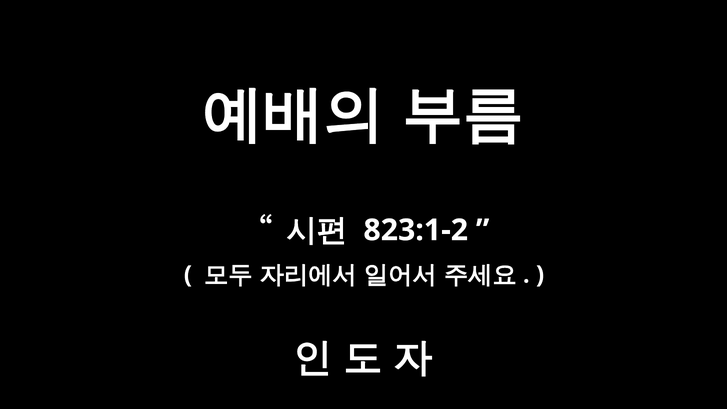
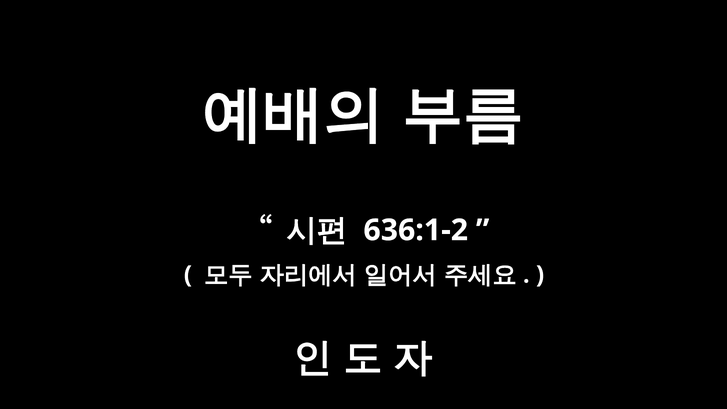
823:1-2: 823:1-2 -> 636:1-2 (416, 230)
